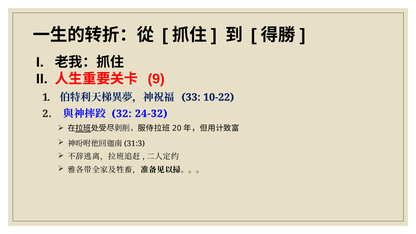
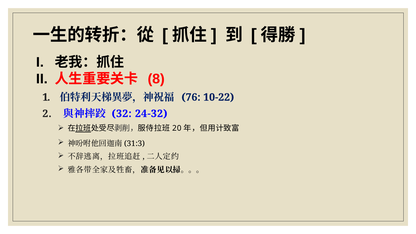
9: 9 -> 8 (156, 79)
33: 33 -> 76 (191, 97)
